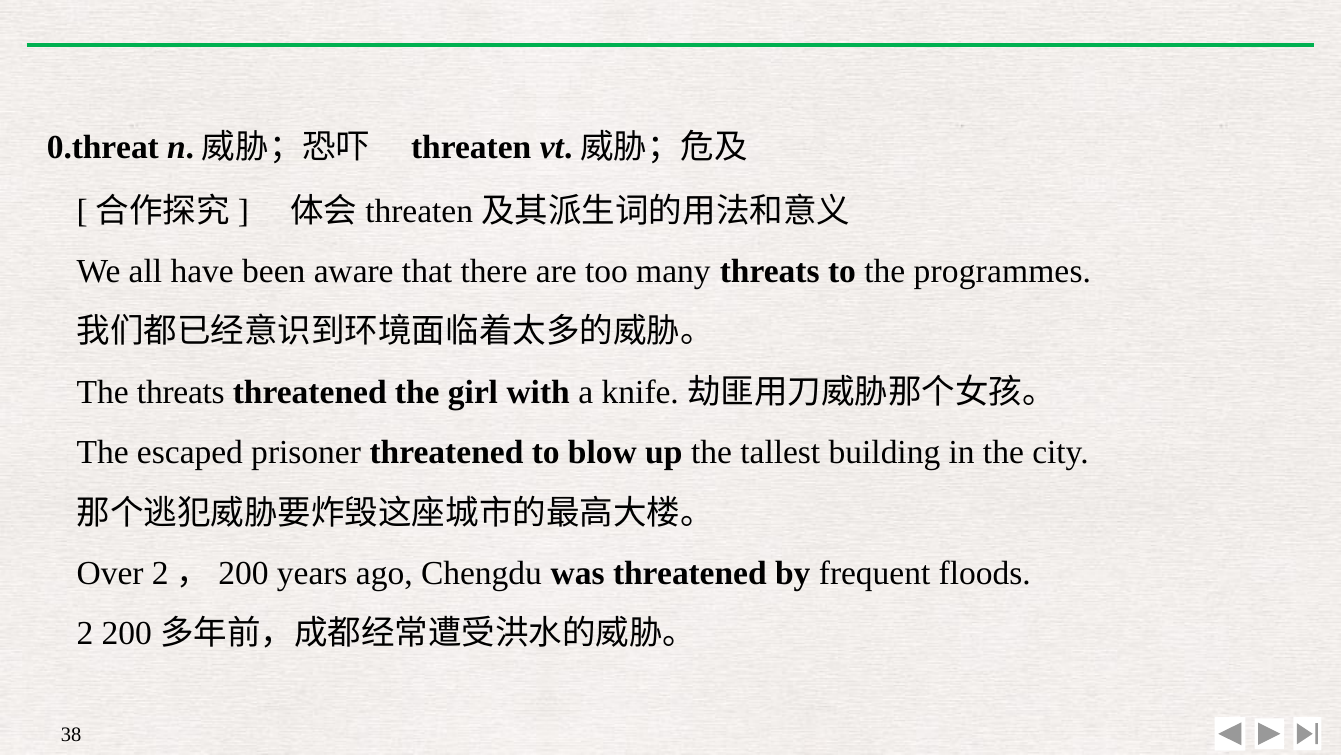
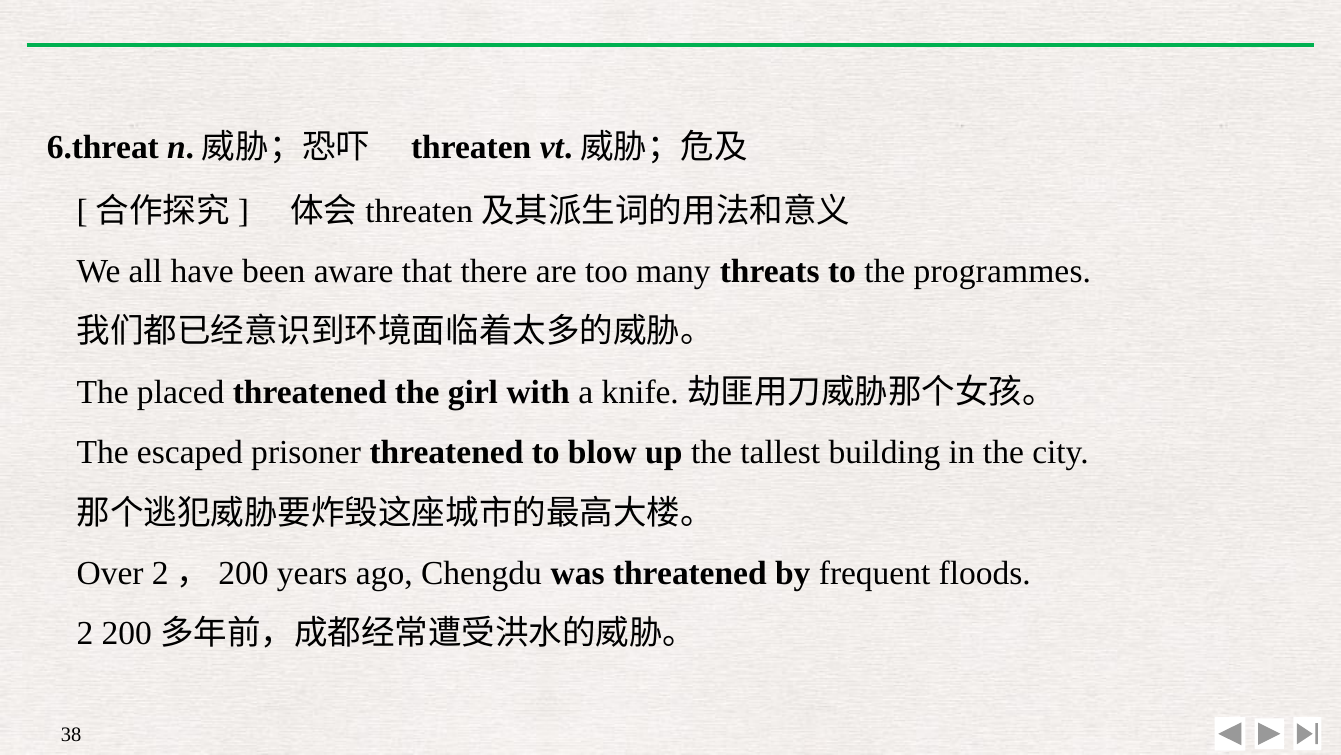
0.threat: 0.threat -> 6.threat (103, 147)
The threats: threats -> placed (181, 392)
